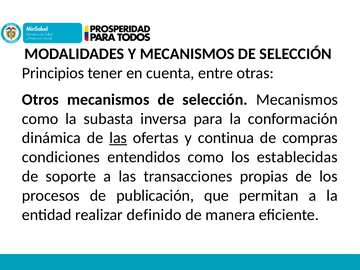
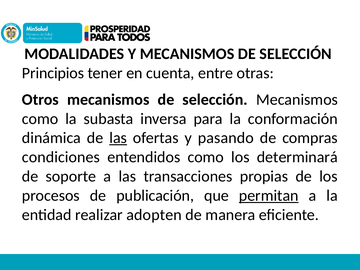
continua: continua -> pasando (226, 138)
establecidas: establecidas -> determinará (297, 157)
permitan underline: none -> present (269, 196)
definido: definido -> adopten (154, 215)
